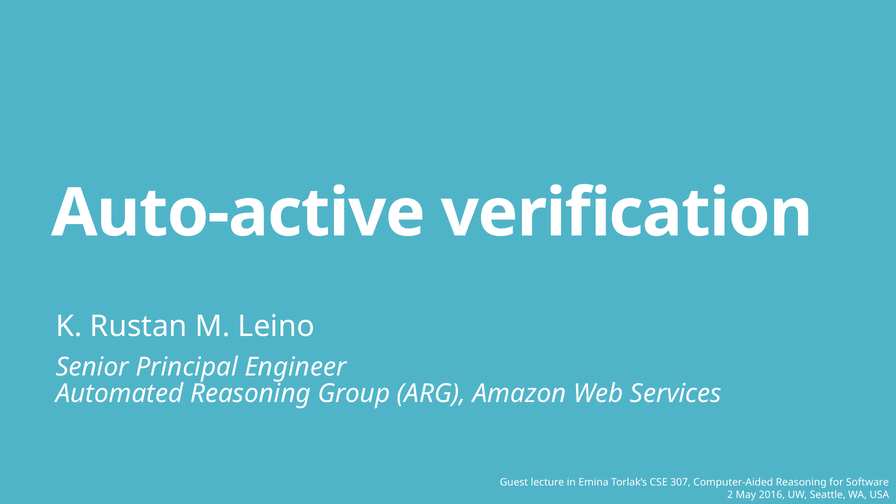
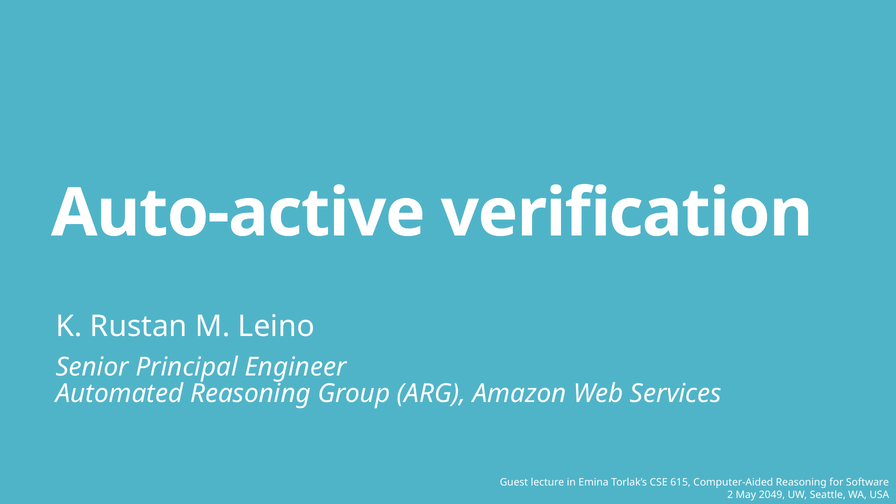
307: 307 -> 615 (680, 482)
2016: 2016 -> 2049 (772, 495)
